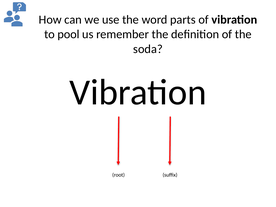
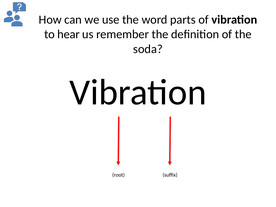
pool: pool -> hear (69, 34)
